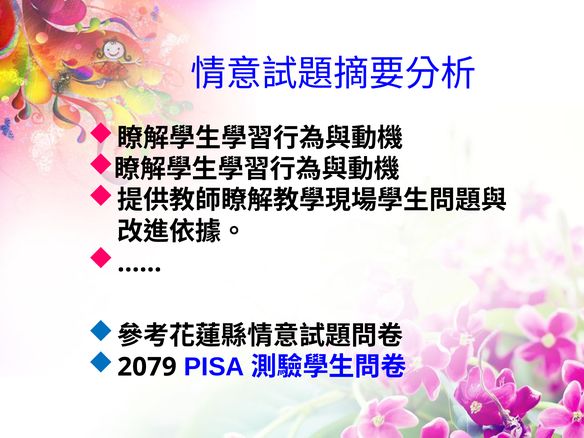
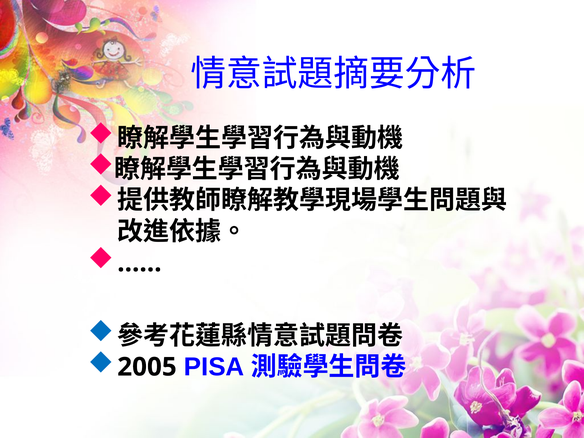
2079: 2079 -> 2005 (147, 367)
